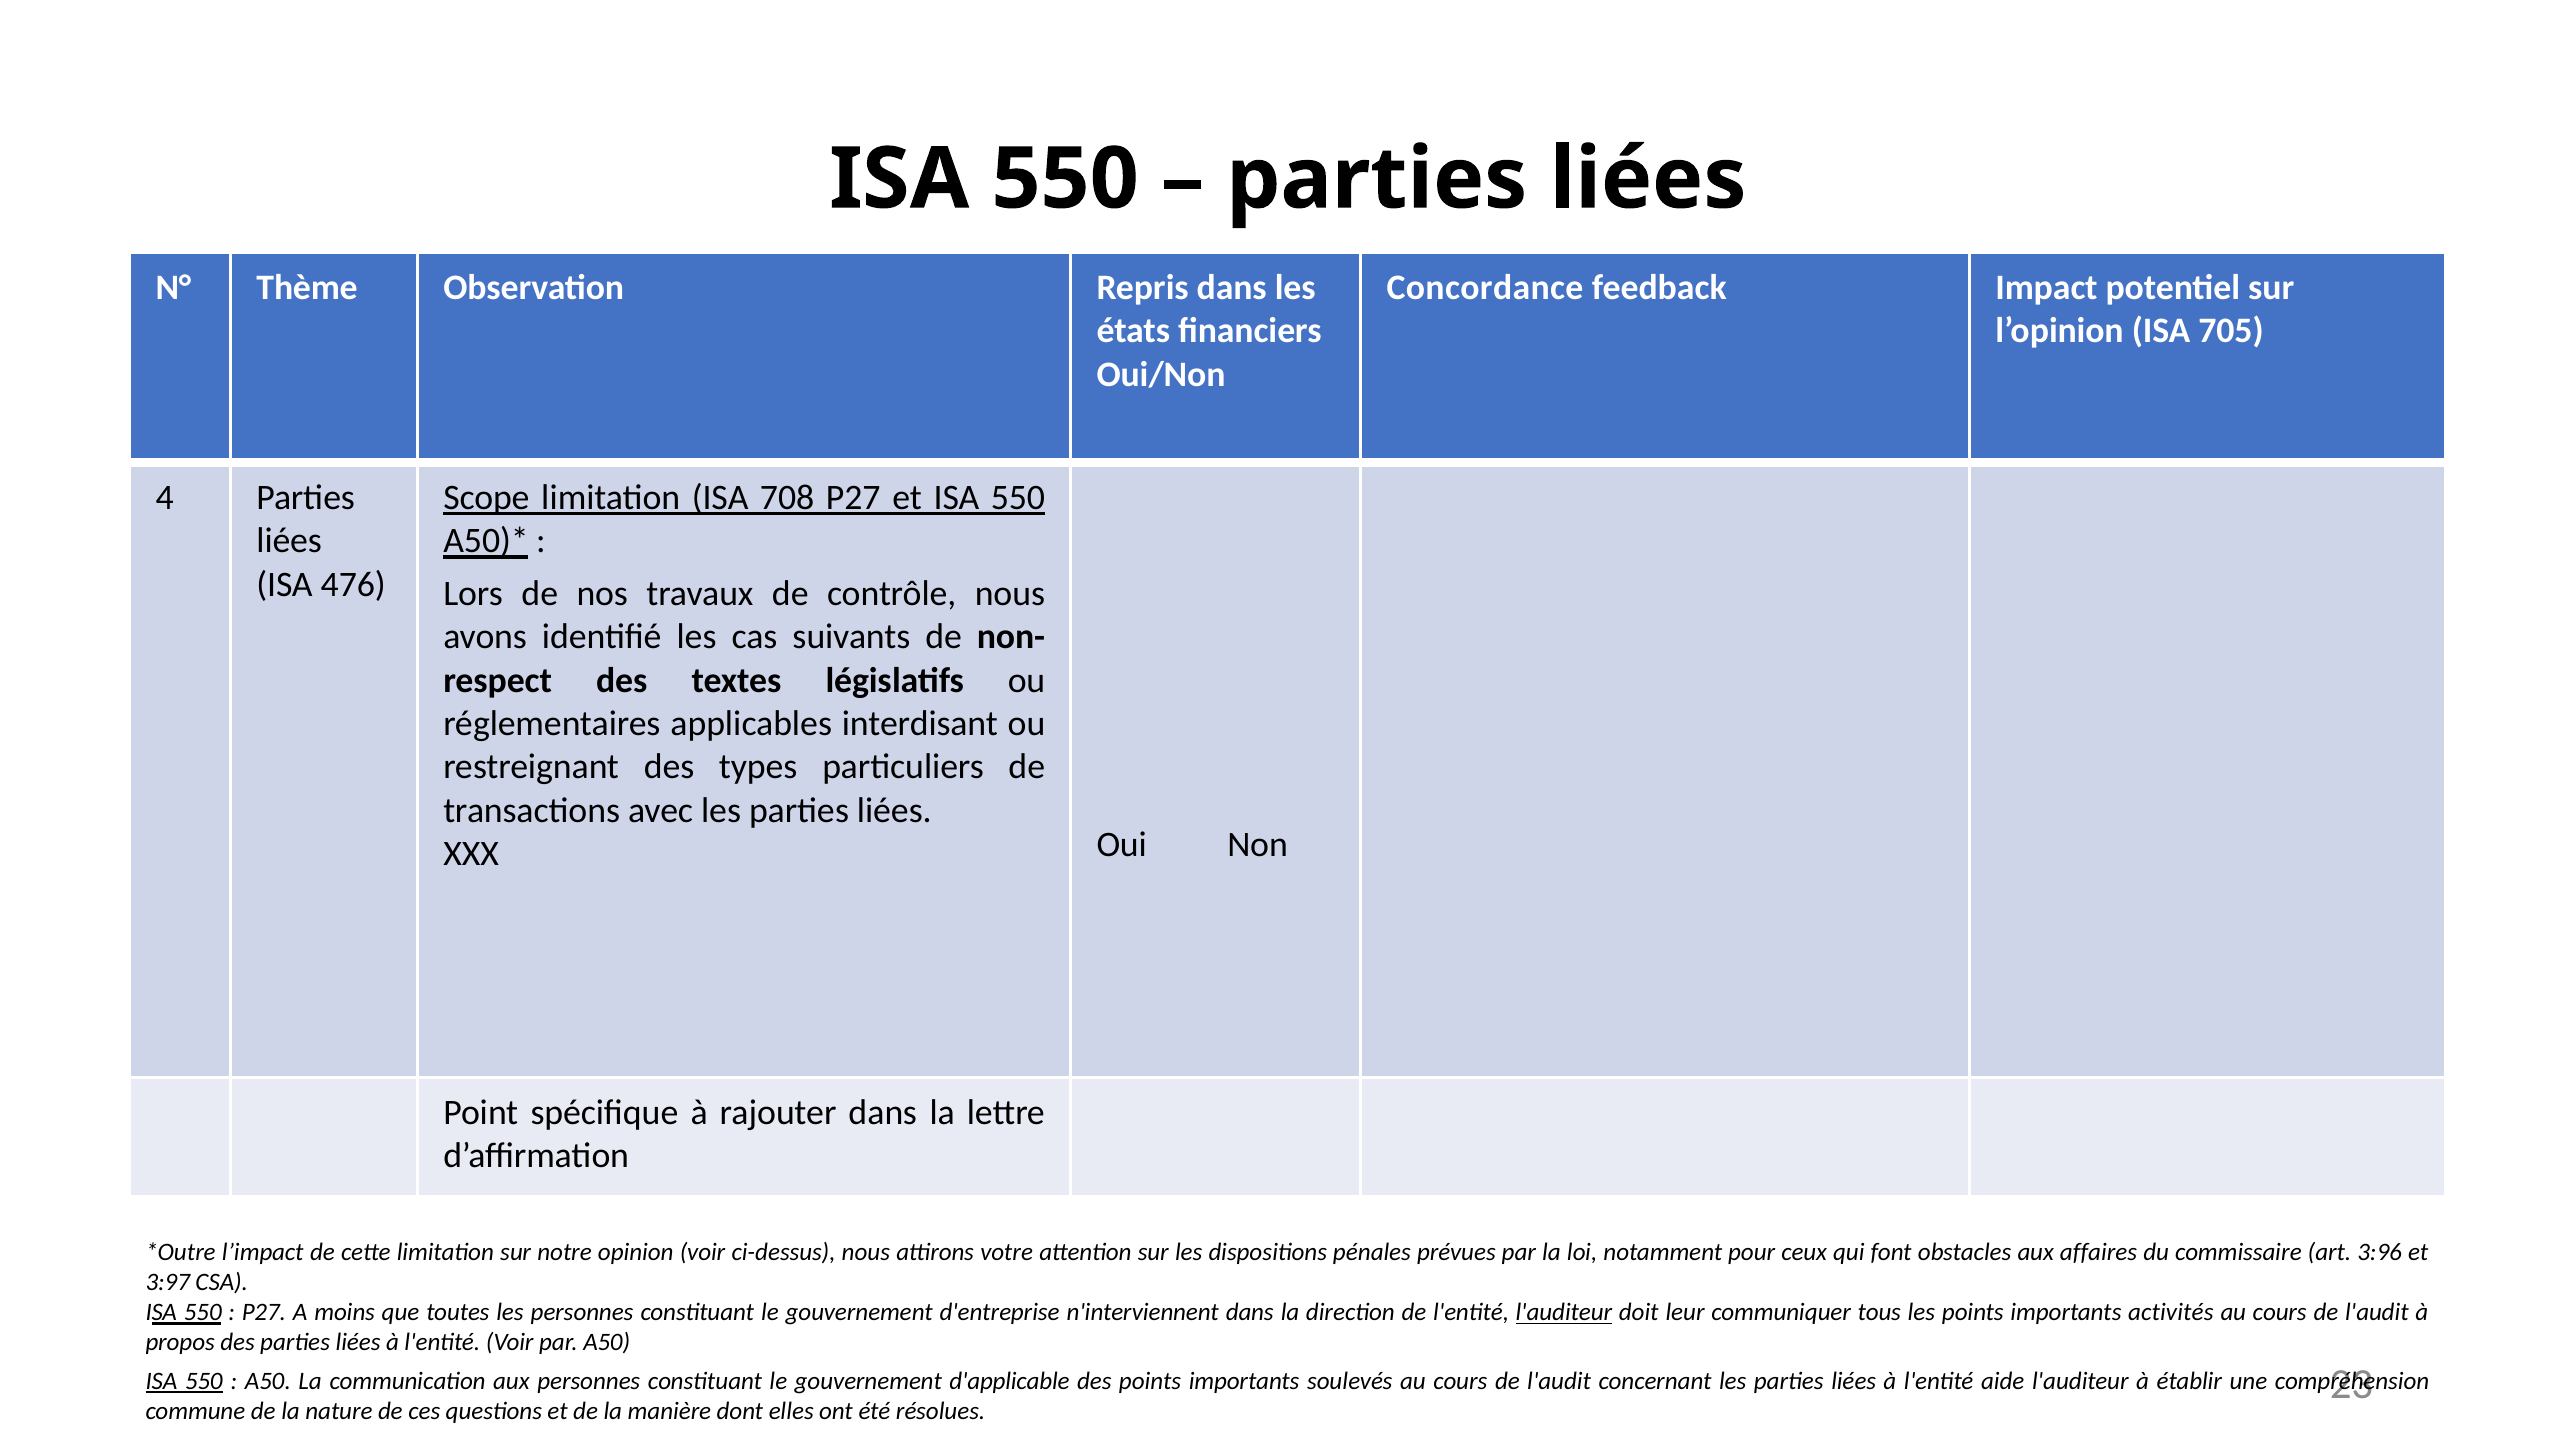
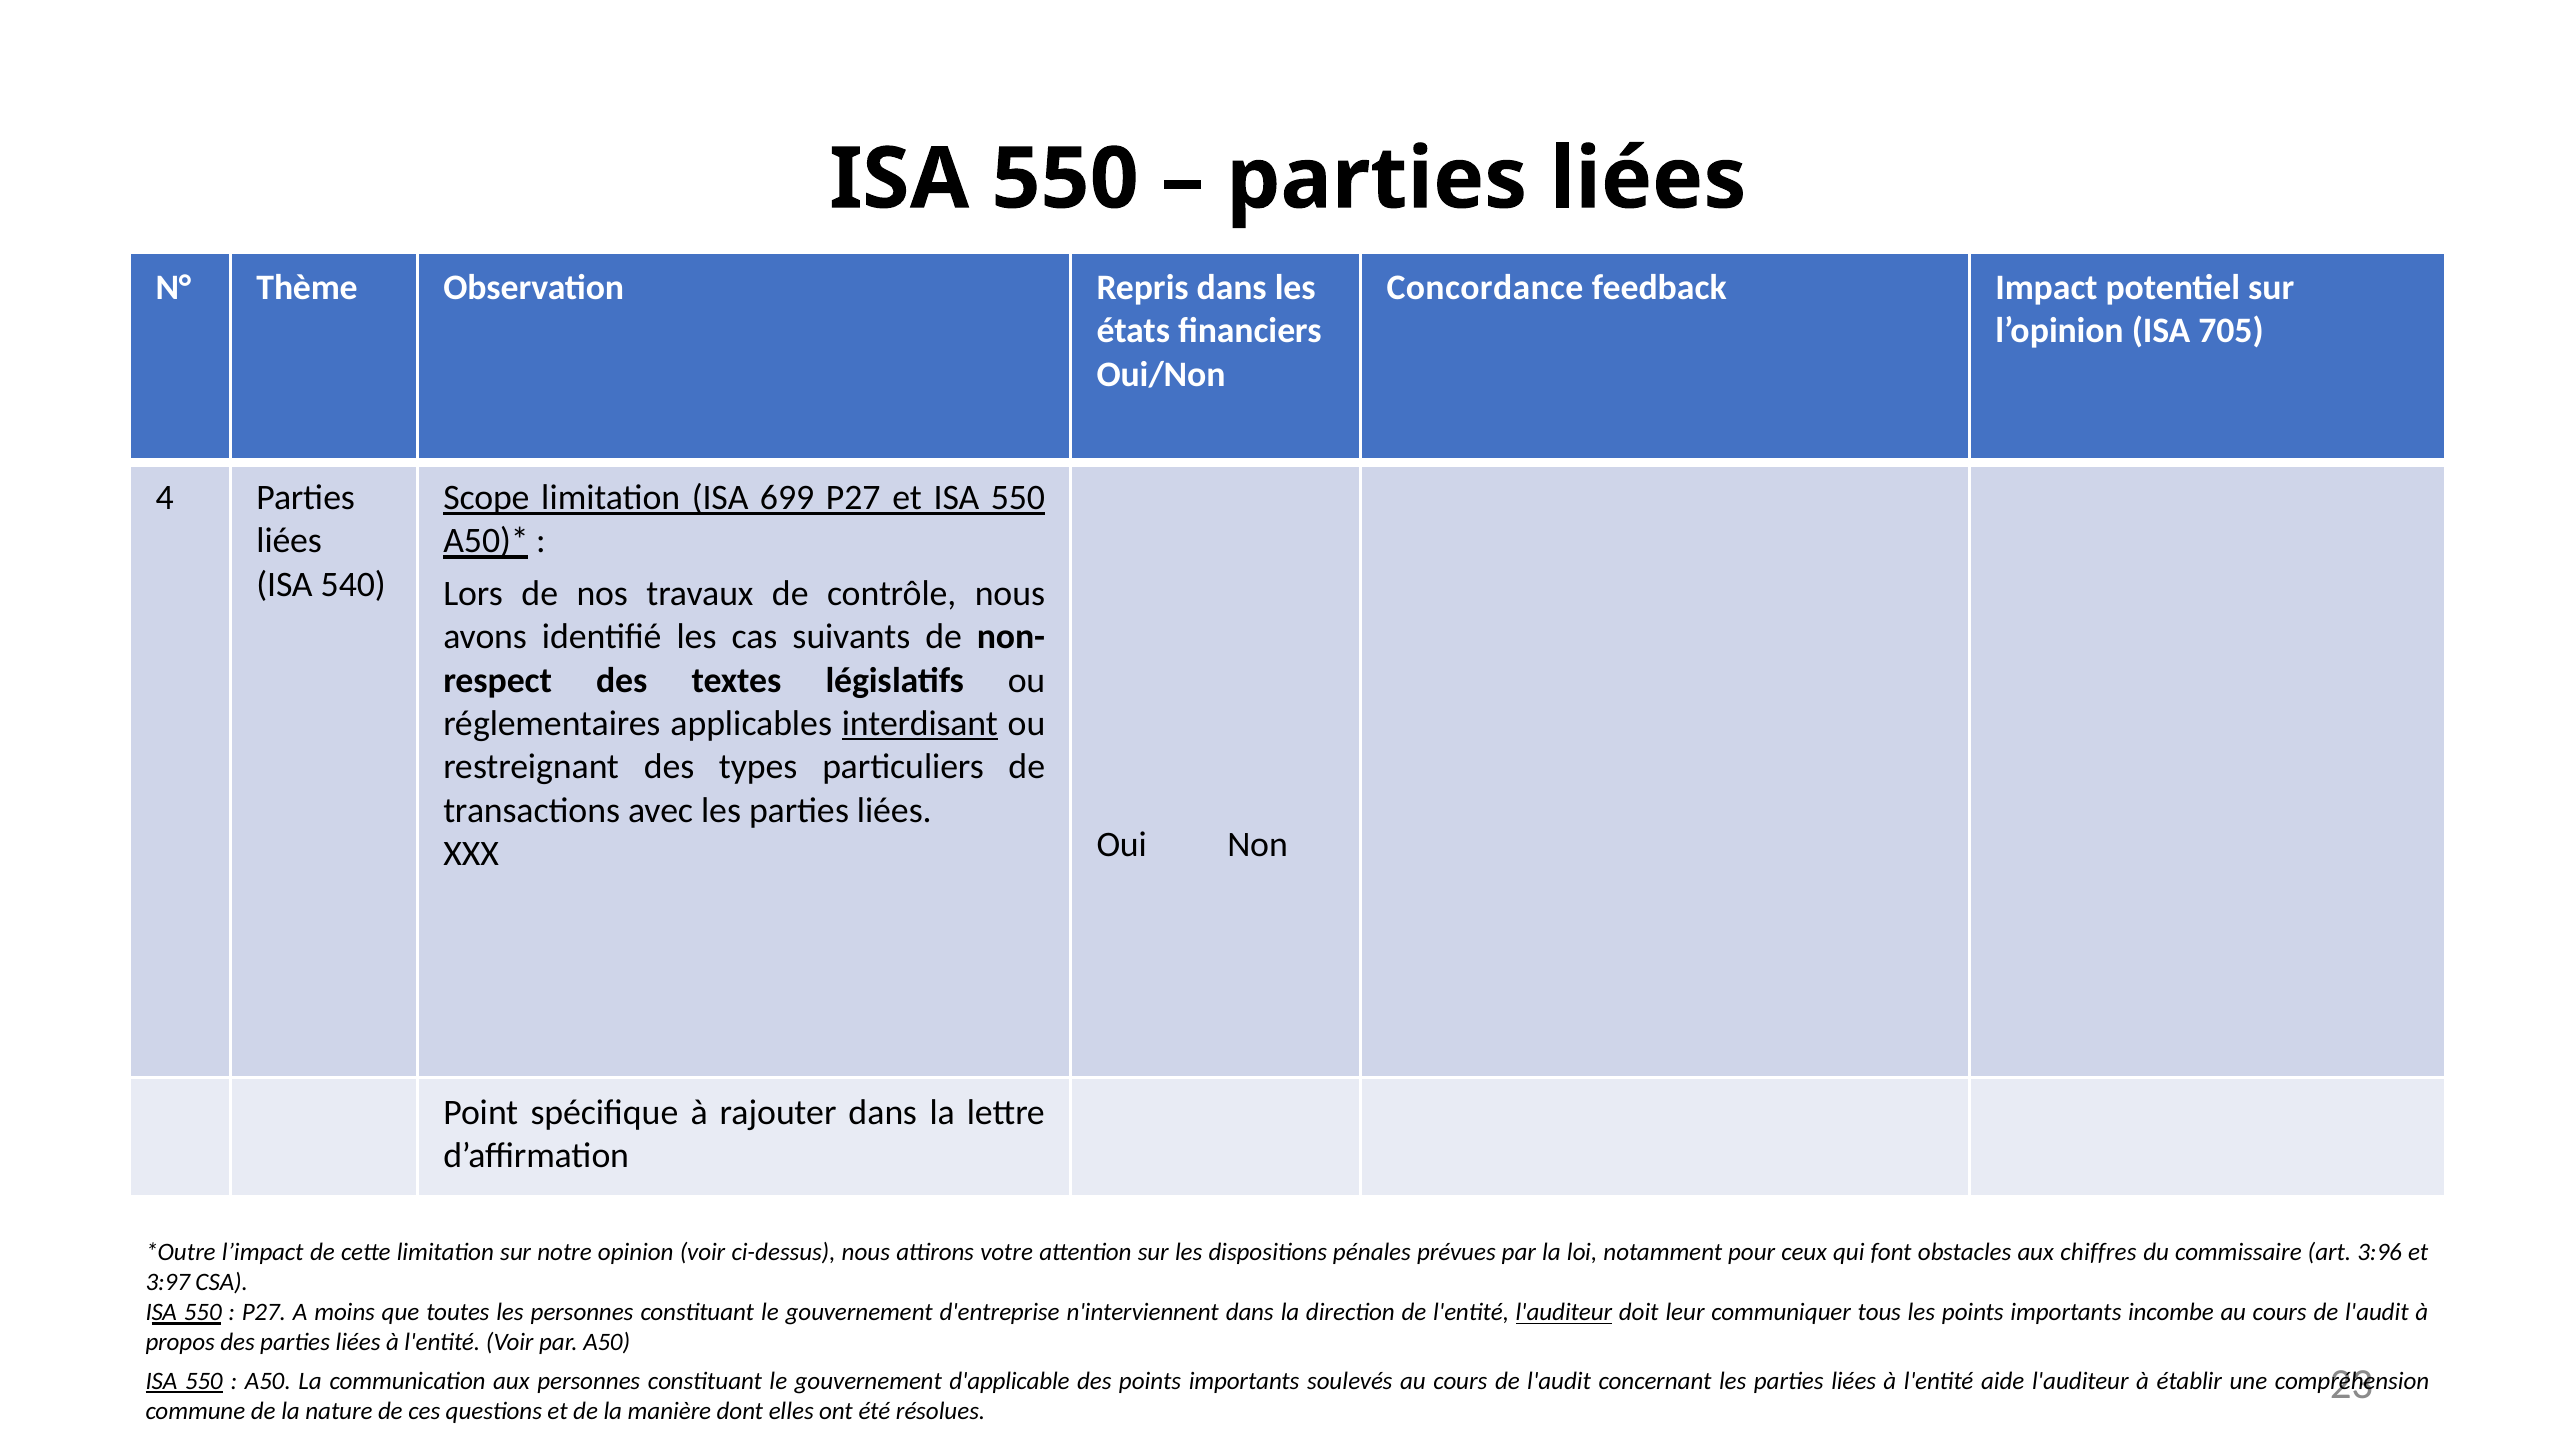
708: 708 -> 699 (787, 498)
476: 476 -> 540 (353, 585)
interdisant underline: none -> present (920, 724)
affaires: affaires -> chiffres (2098, 1253)
activités: activités -> incombe (2171, 1313)
